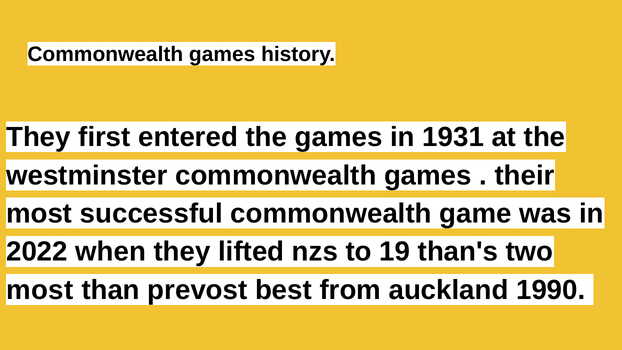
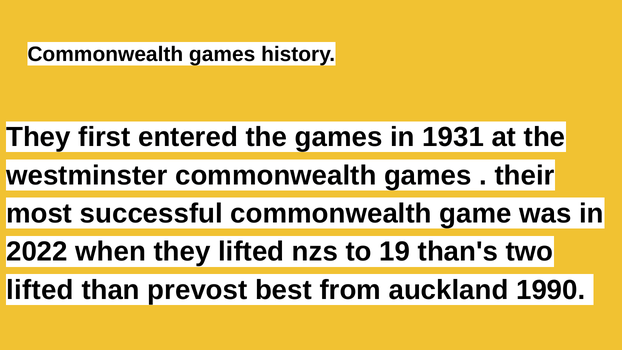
most: most -> lifted (40, 290)
